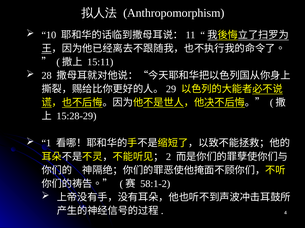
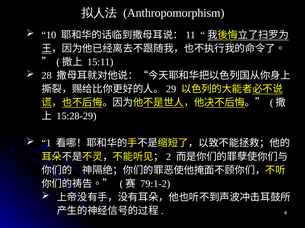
58:1-2: 58:1-2 -> 79:1-2 (155, 184)
